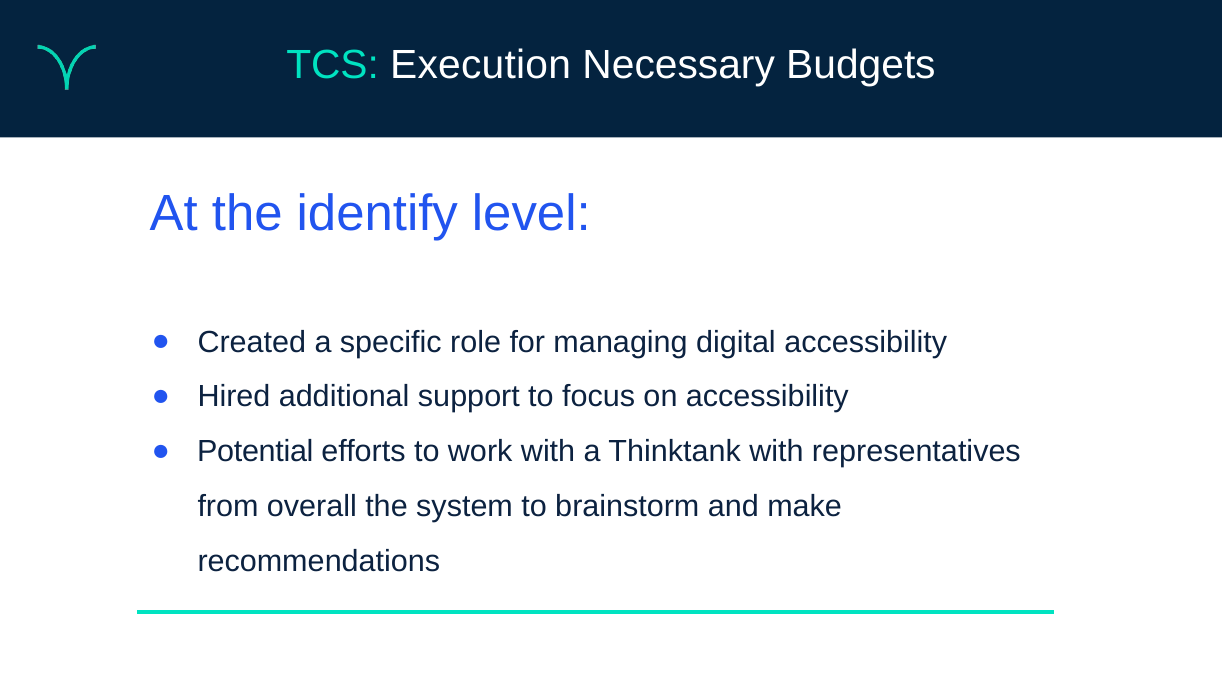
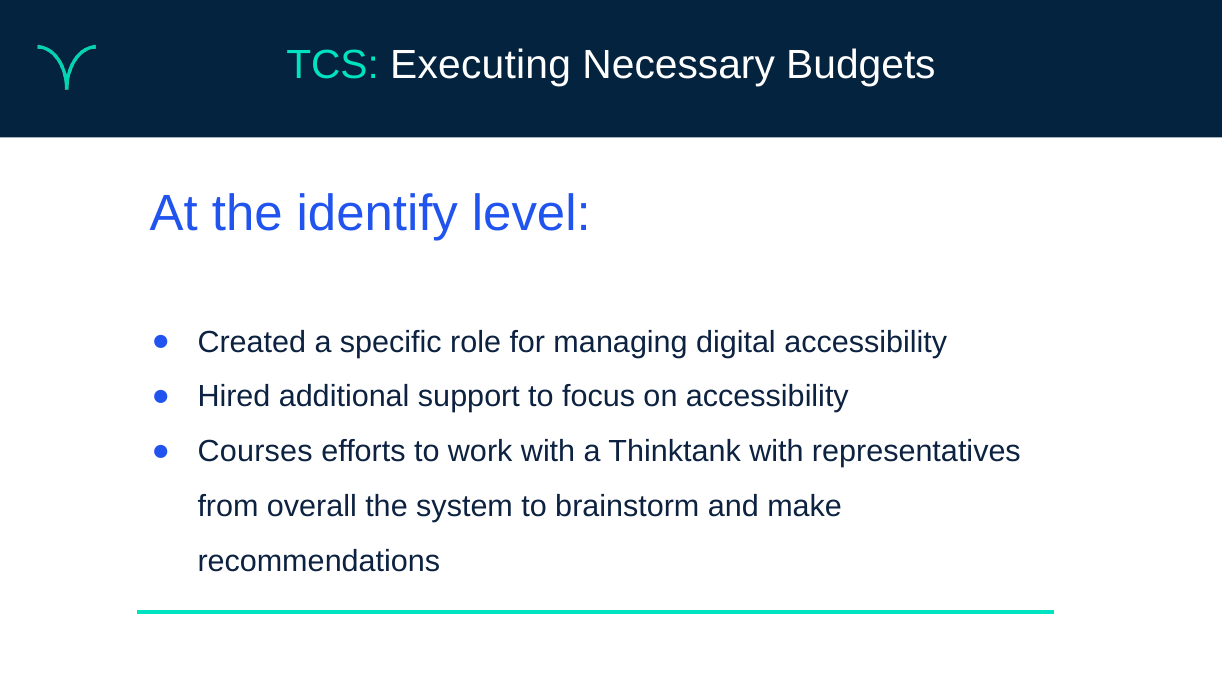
Execution: Execution -> Executing (481, 65)
Potential: Potential -> Courses (255, 452)
